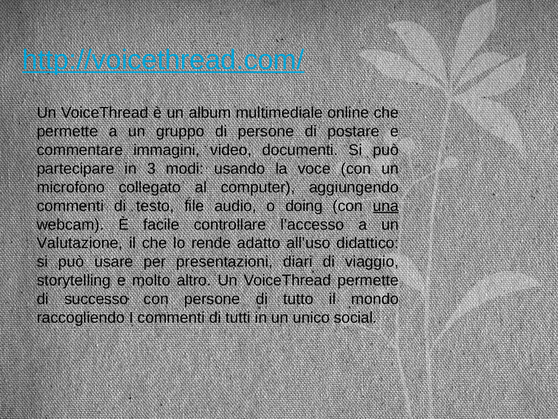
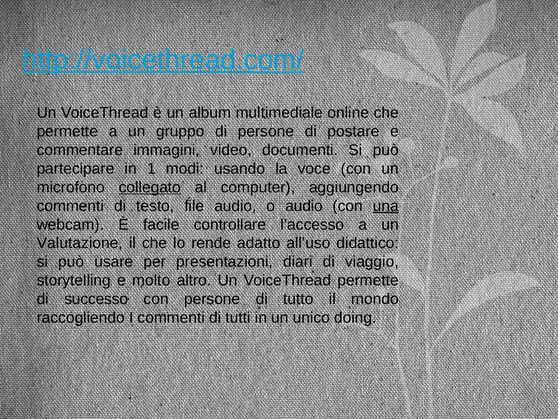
3: 3 -> 1 (151, 168)
collegato underline: none -> present (150, 187)
o doing: doing -> audio (304, 206)
social: social -> doing (355, 317)
